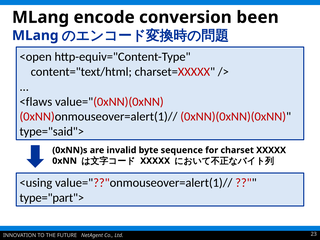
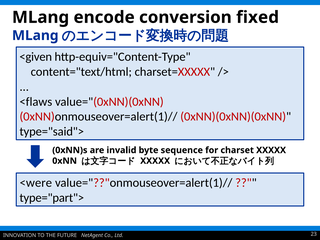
been: been -> fixed (258, 17)
<open: <open -> <given (36, 57)
<using: <using -> <were (36, 183)
